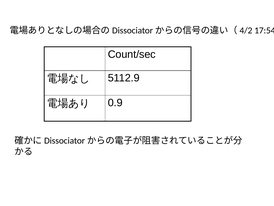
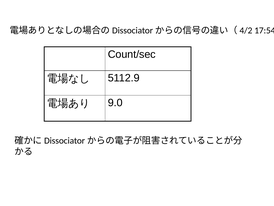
0.9: 0.9 -> 9.0 (115, 103)
